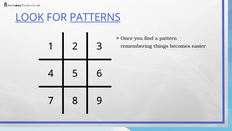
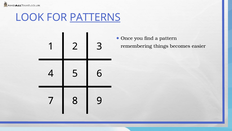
LOOK underline: present -> none (30, 17)
